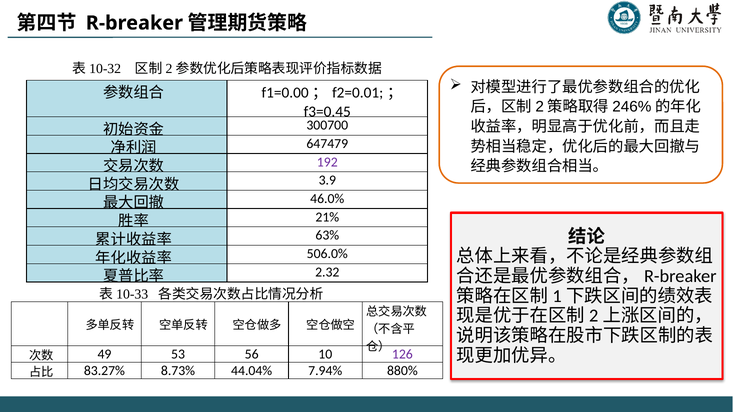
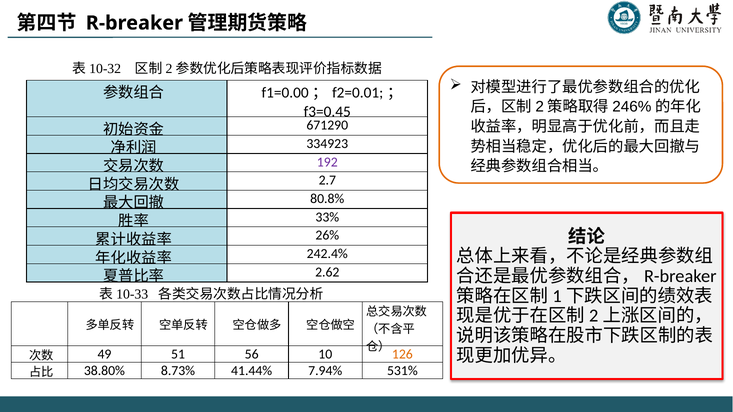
300700: 300700 -> 671290 (327, 126)
647479: 647479 -> 334923 (327, 144)
3.9: 3.9 -> 2.7 (327, 181)
46.0%: 46.0% -> 80.8% (327, 199)
21%: 21% -> 33% (327, 217)
63%: 63% -> 26% (327, 236)
506.0%: 506.0% -> 242.4% (327, 254)
2.32: 2.32 -> 2.62 (327, 272)
53: 53 -> 51 (178, 355)
126 colour: purple -> orange (402, 355)
83.27%: 83.27% -> 38.80% (104, 371)
44.04%: 44.04% -> 41.44% (252, 371)
880%: 880% -> 531% (402, 371)
